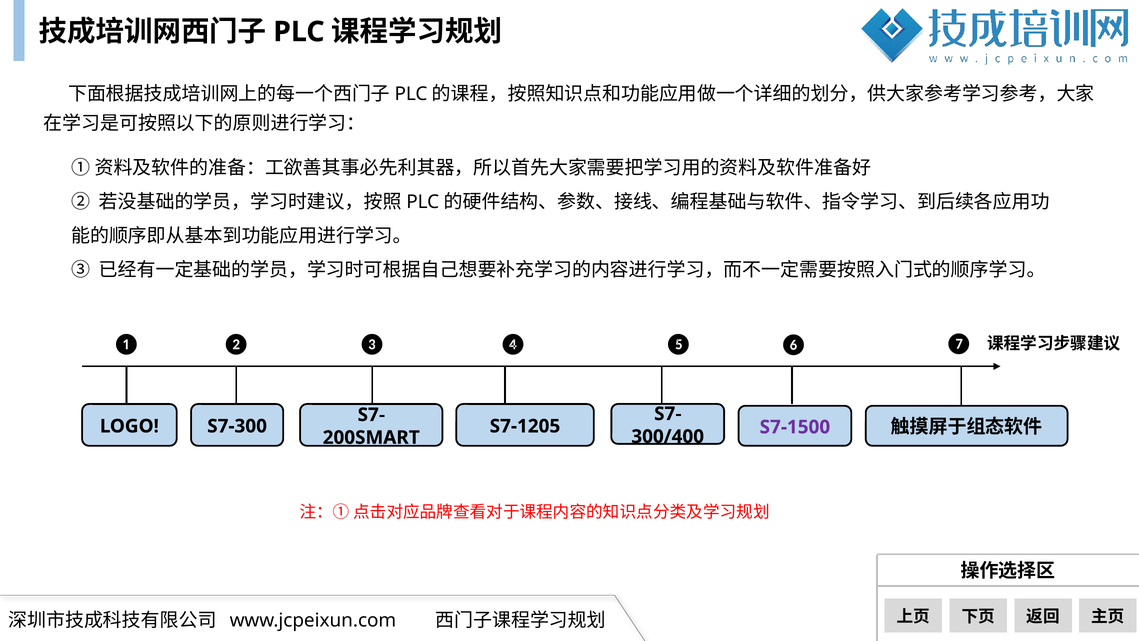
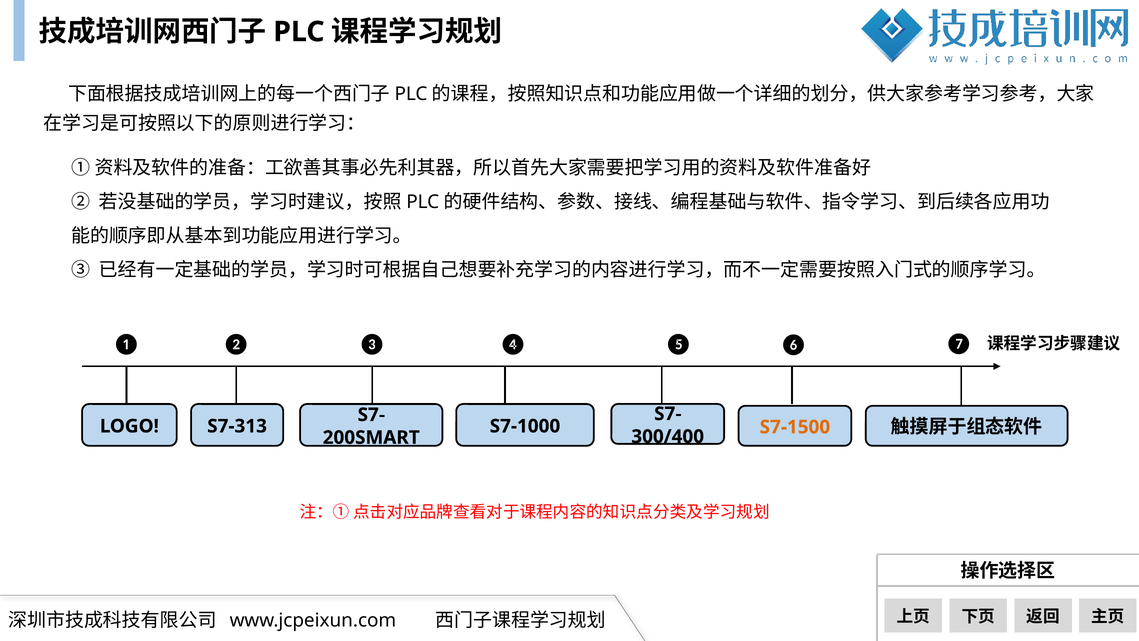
S7-300: S7-300 -> S7-313 (237, 426)
S7-1205: S7-1205 -> S7-1000 (525, 426)
S7-1500 colour: purple -> orange (795, 427)
